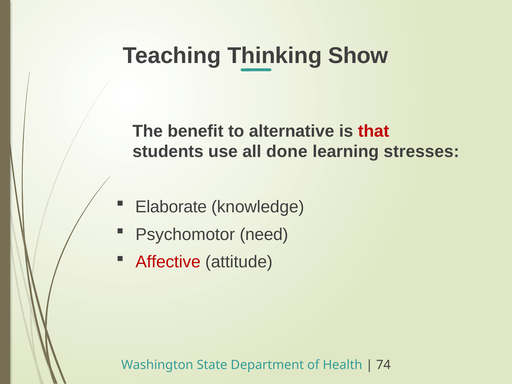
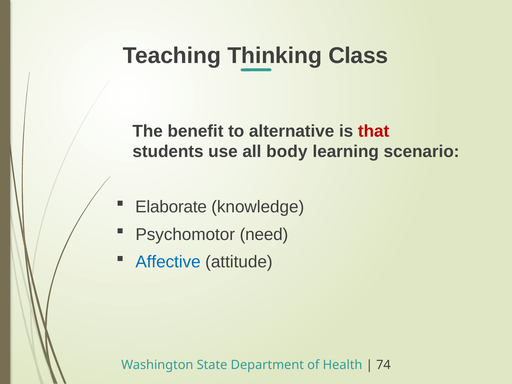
Show: Show -> Class (358, 56)
done: done -> body (287, 152)
stresses: stresses -> scenario (422, 152)
Affective colour: red -> blue (168, 262)
